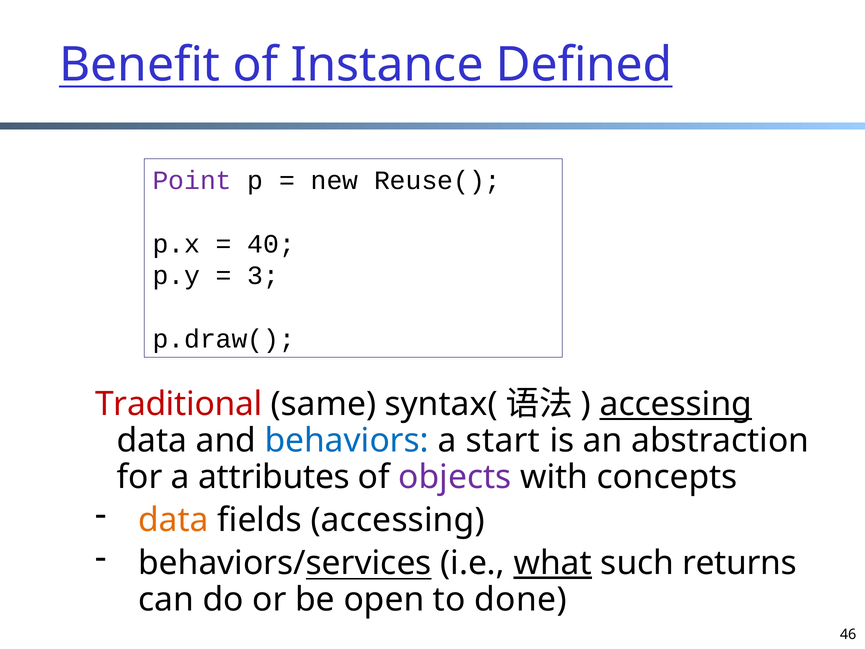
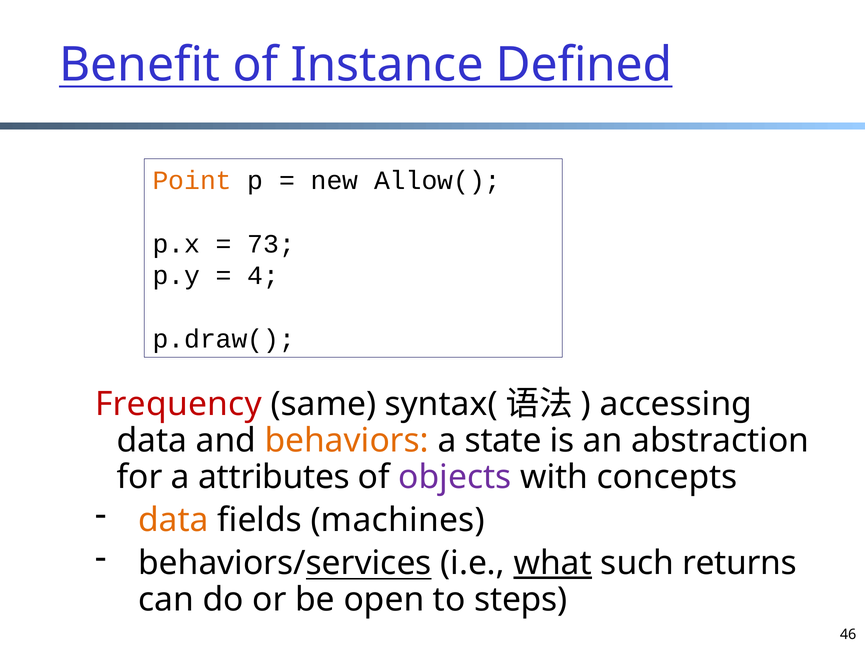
Point colour: purple -> orange (192, 181)
Reuse(: Reuse( -> Allow( (437, 181)
40: 40 -> 73 (271, 244)
3: 3 -> 4 (263, 276)
Traditional: Traditional -> Frequency (178, 404)
accessing underline: present -> none (676, 404)
behaviors colour: blue -> orange (347, 441)
start: start -> state (503, 441)
fields accessing: accessing -> machines (398, 520)
done: done -> steps (521, 599)
